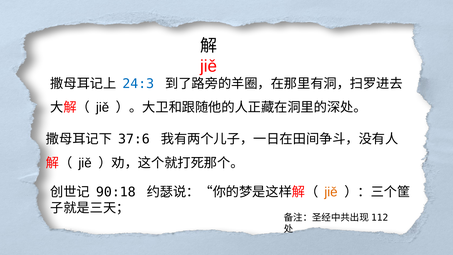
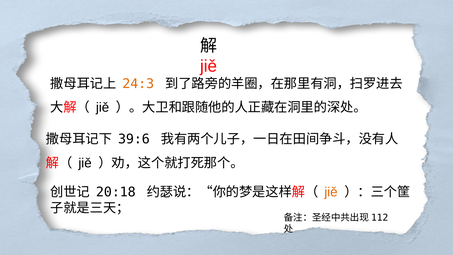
24:3 colour: blue -> orange (138, 84)
37:6: 37:6 -> 39:6 (134, 139)
90:18: 90:18 -> 20:18 (116, 192)
